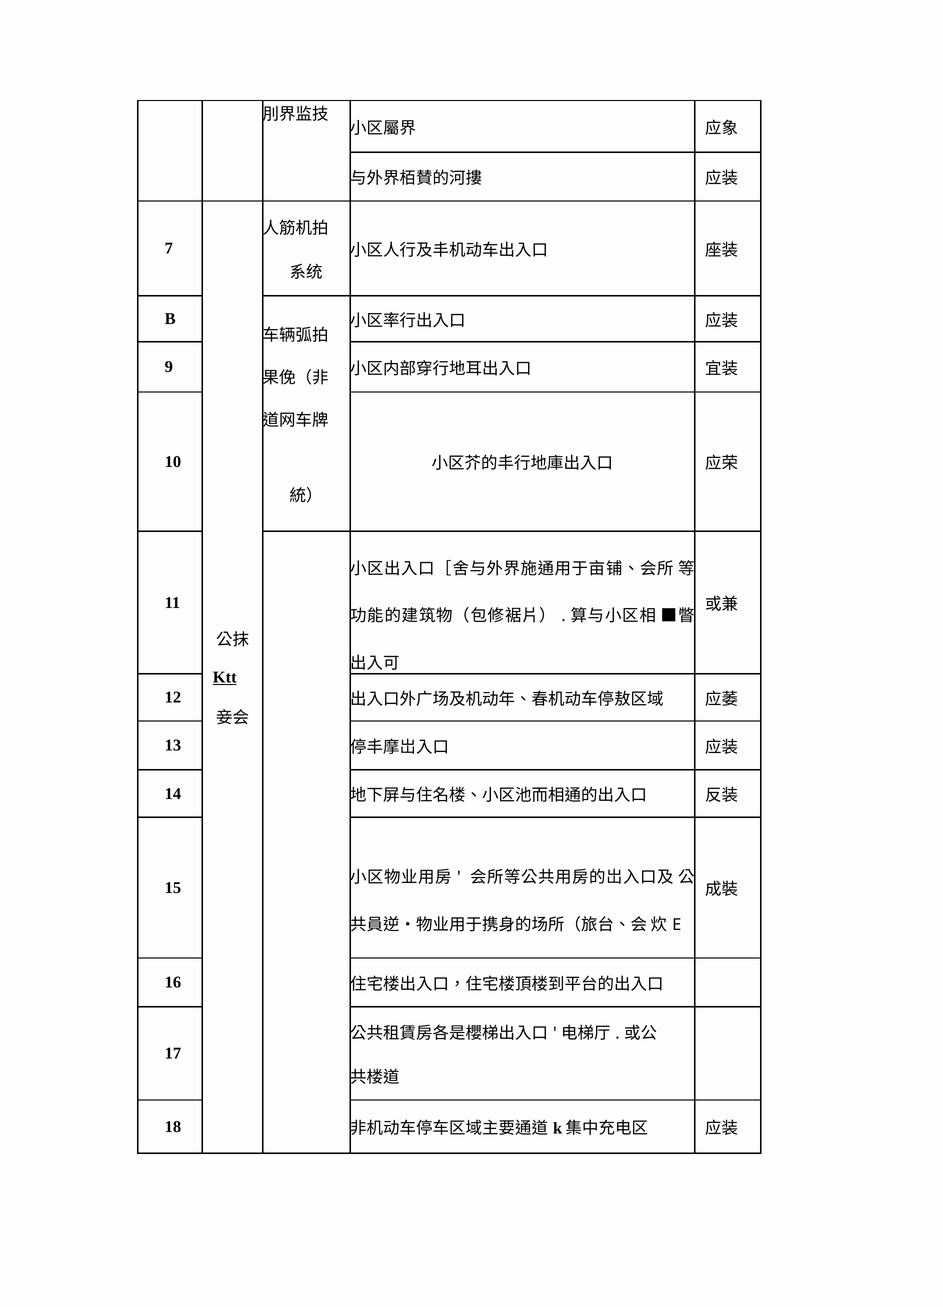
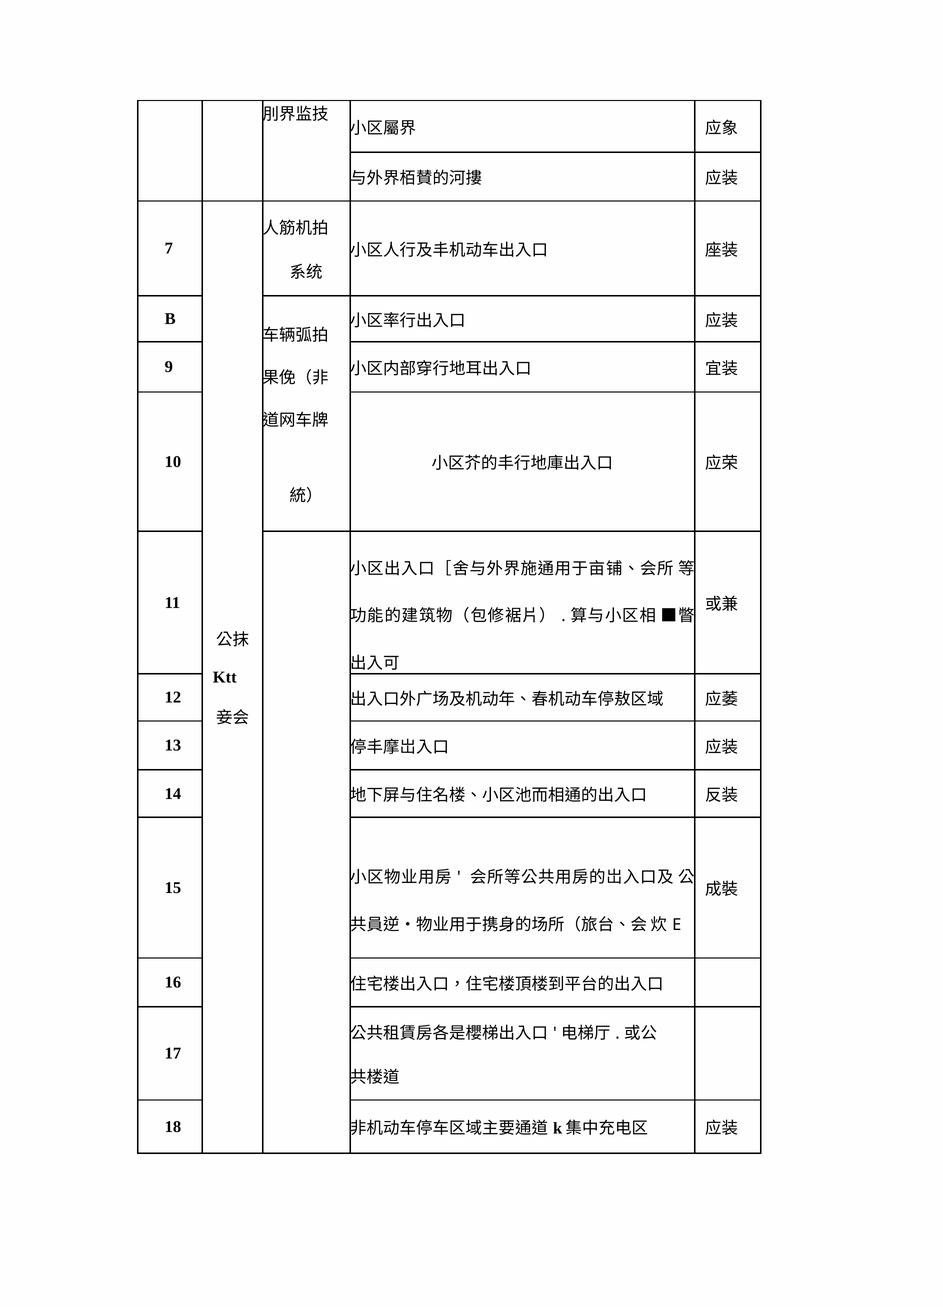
Ktt underline: present -> none (225, 677)
